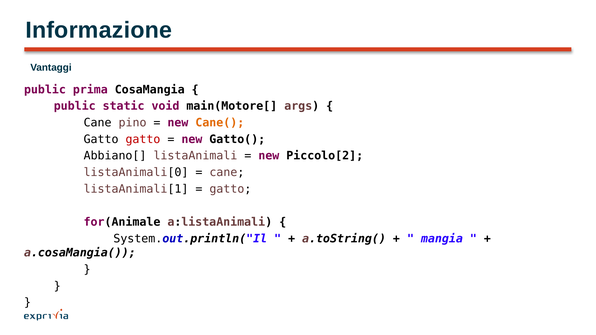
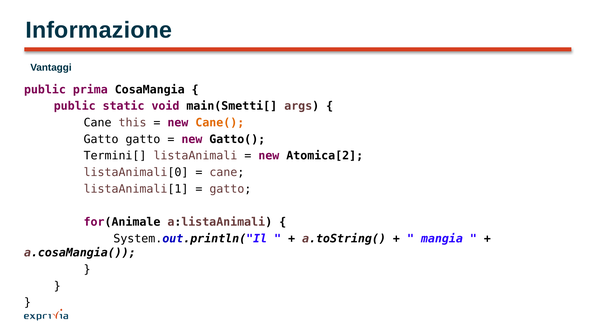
main(Motore[: main(Motore[ -> main(Smetti[ (232, 106)
pino: pino -> this (133, 123)
gatto colour: red -> black (143, 139)
Abbiano[: Abbiano[ -> Termini[ (115, 156)
Piccolo[2: Piccolo[2 -> Atomica[2 (325, 156)
